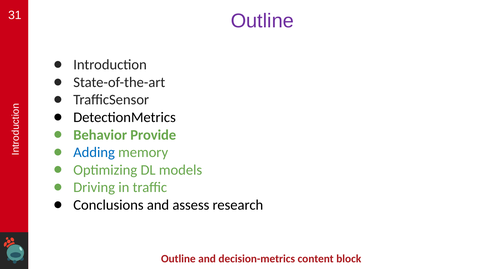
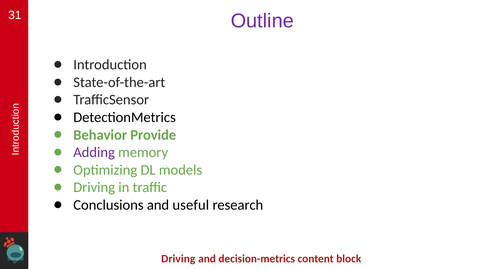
Adding colour: blue -> purple (94, 152)
assess: assess -> useful (191, 205)
Outline: Outline -> Driving (178, 259)
